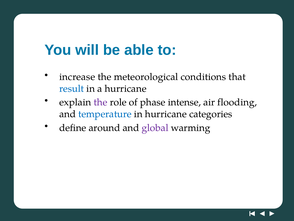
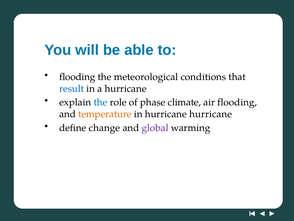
increase: increase -> flooding (77, 77)
the colour: purple -> blue (100, 102)
intense: intense -> climate (184, 102)
temperature colour: blue -> orange (105, 114)
hurricane categories: categories -> hurricane (211, 114)
around: around -> change (104, 128)
